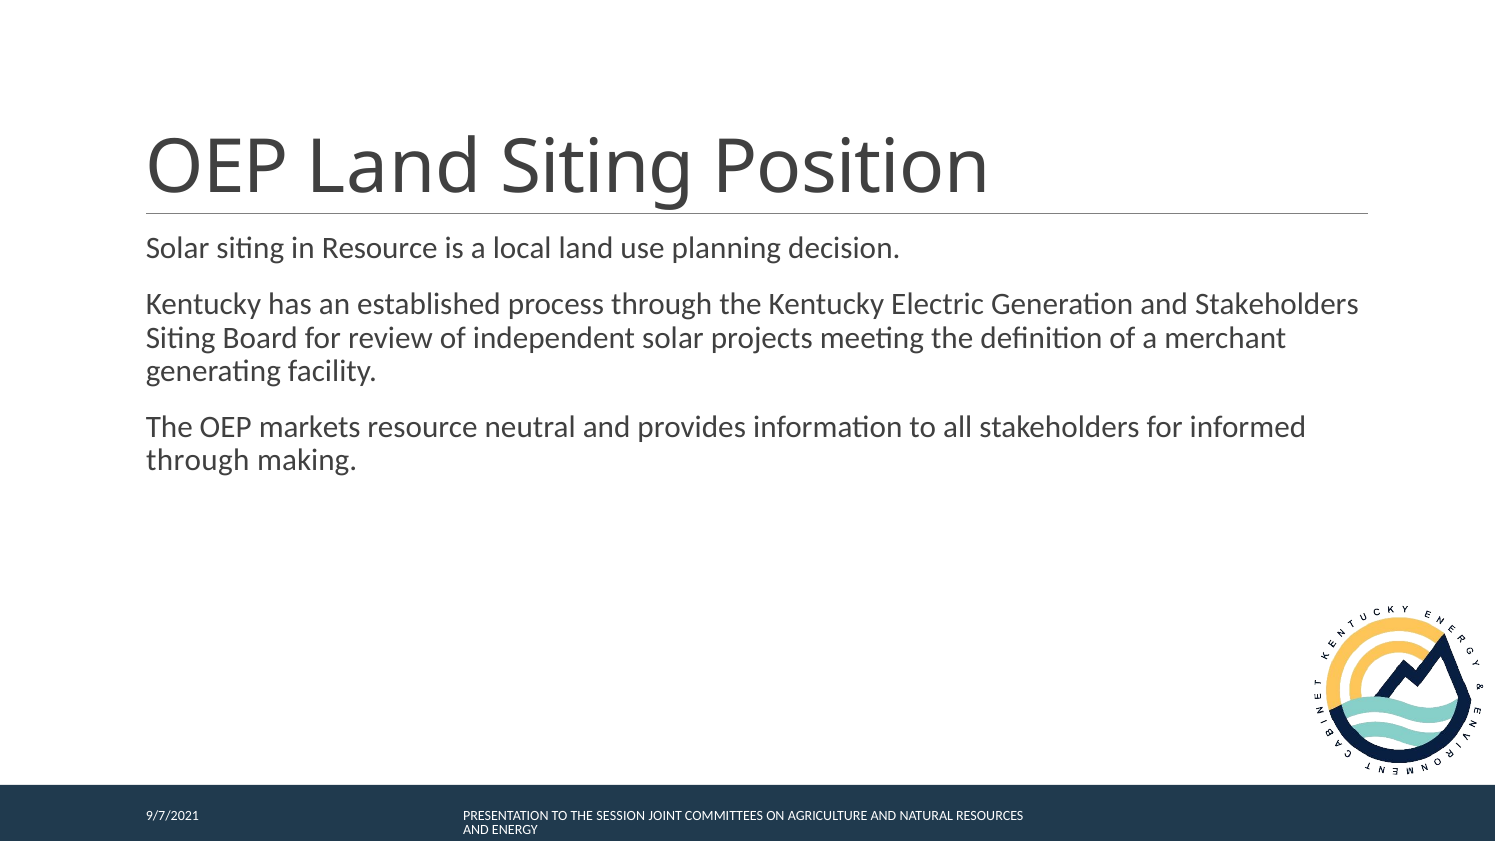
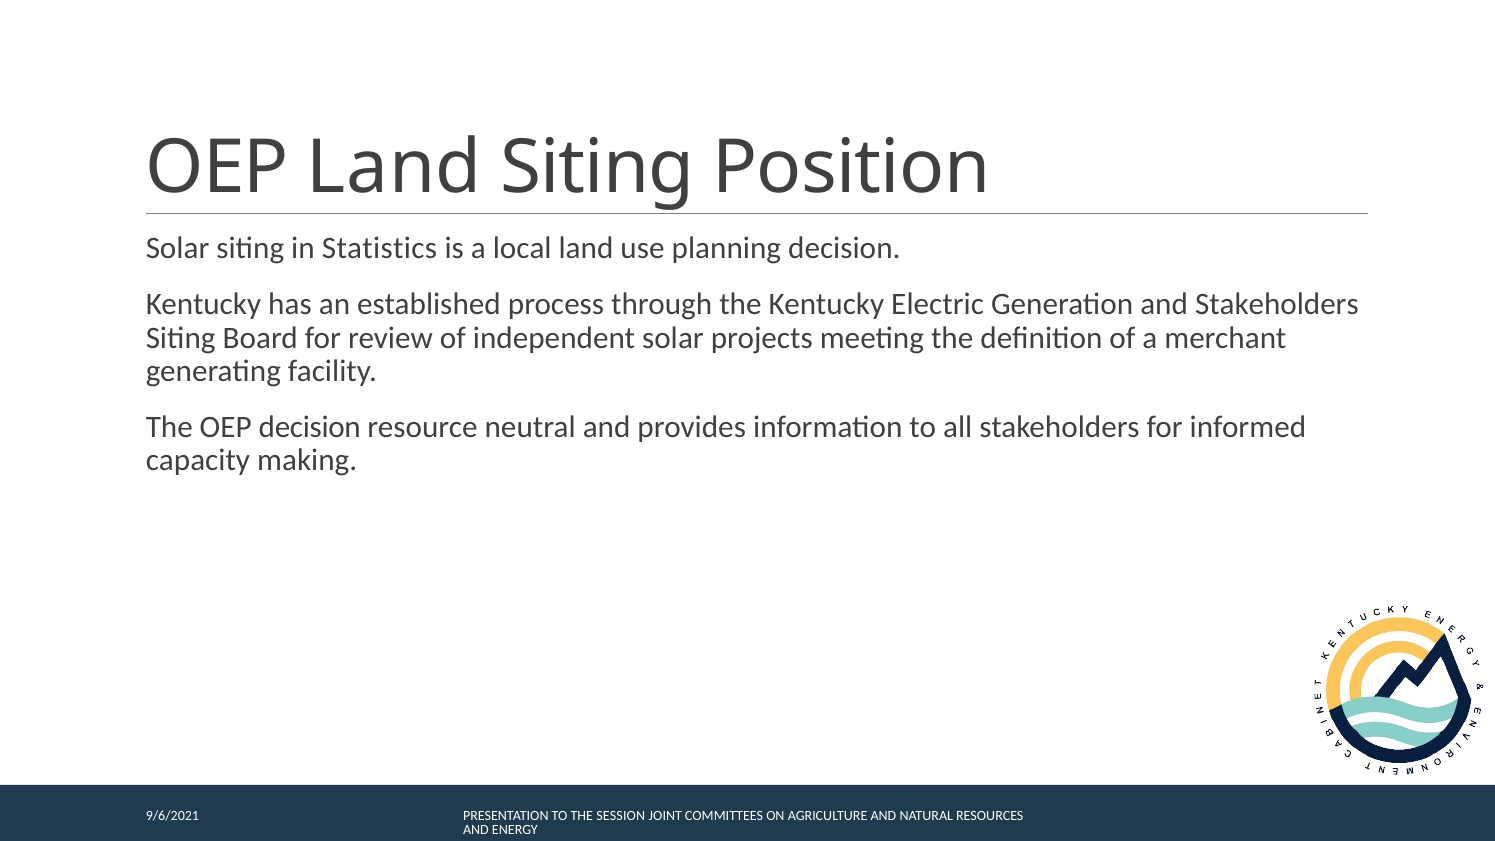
in Resource: Resource -> Statistics (379, 249)
OEP markets: markets -> decision (310, 427)
through: through -> capacity (198, 461)
9/7/2021: 9/7/2021 -> 9/6/2021 (172, 815)
